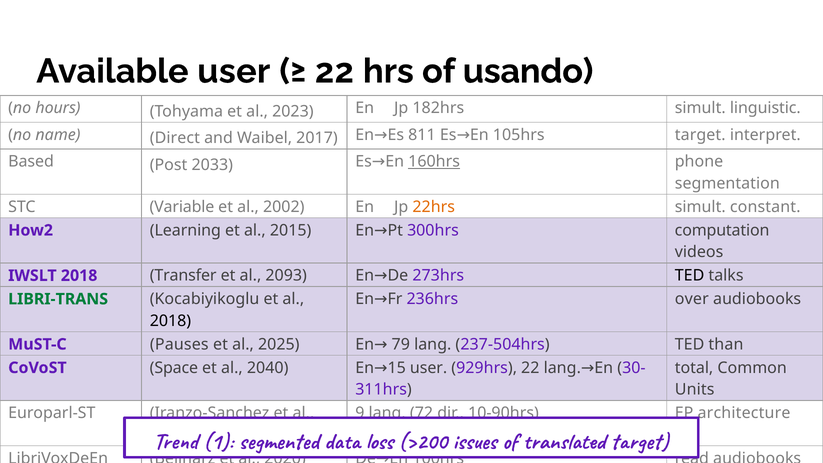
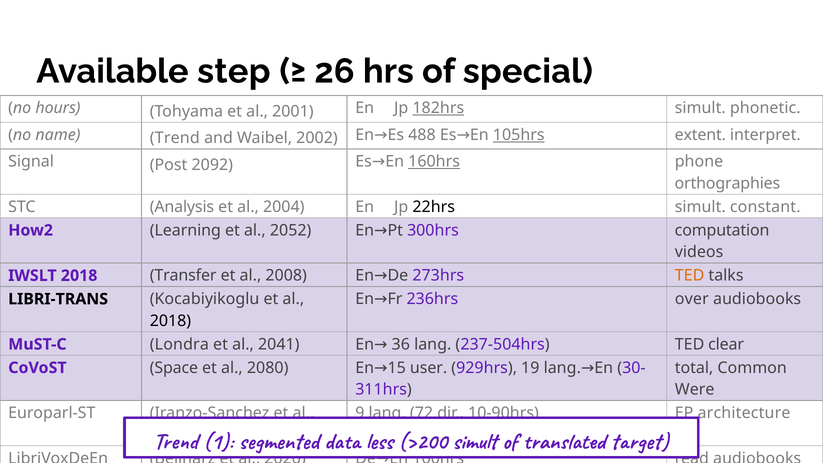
Available user: user -> step (234, 71)
22: 22 -> 26 (334, 71)
usando: usando -> special (528, 71)
linguistic: linguistic -> phonetic (765, 108)
2023: 2023 -> 2001 (293, 111)
182hrs underline: none -> present (438, 108)
target: target -> extent (700, 135)
name Direct: Direct -> Trend (175, 138)
2017: 2017 -> 2002 (317, 138)
811: 811 -> 488 (422, 135)
105hrs underline: none -> present (519, 135)
Based: Based -> Signal (31, 162)
2033: 2033 -> 2092 (212, 165)
segmentation: segmentation -> orthographies (727, 183)
Variable: Variable -> Analysis (182, 207)
2002: 2002 -> 2004 (284, 207)
22hrs colour: orange -> black (434, 207)
2015: 2015 -> 2052 (291, 230)
TED colour: black -> orange (690, 276)
2093: 2093 -> 2008 (286, 276)
LIBRI-TRANS colour: green -> black (58, 299)
than: than -> clear (726, 344)
Pauses: Pauses -> Londra (179, 344)
2025: 2025 -> 2041 (279, 344)
79: 79 -> 36 (401, 344)
929hrs 22: 22 -> 19 (530, 368)
2040: 2040 -> 2080 (268, 368)
Units: Units -> Were (695, 390)
loss: loss -> less (379, 441)
>200 issues: issues -> simult (475, 441)
